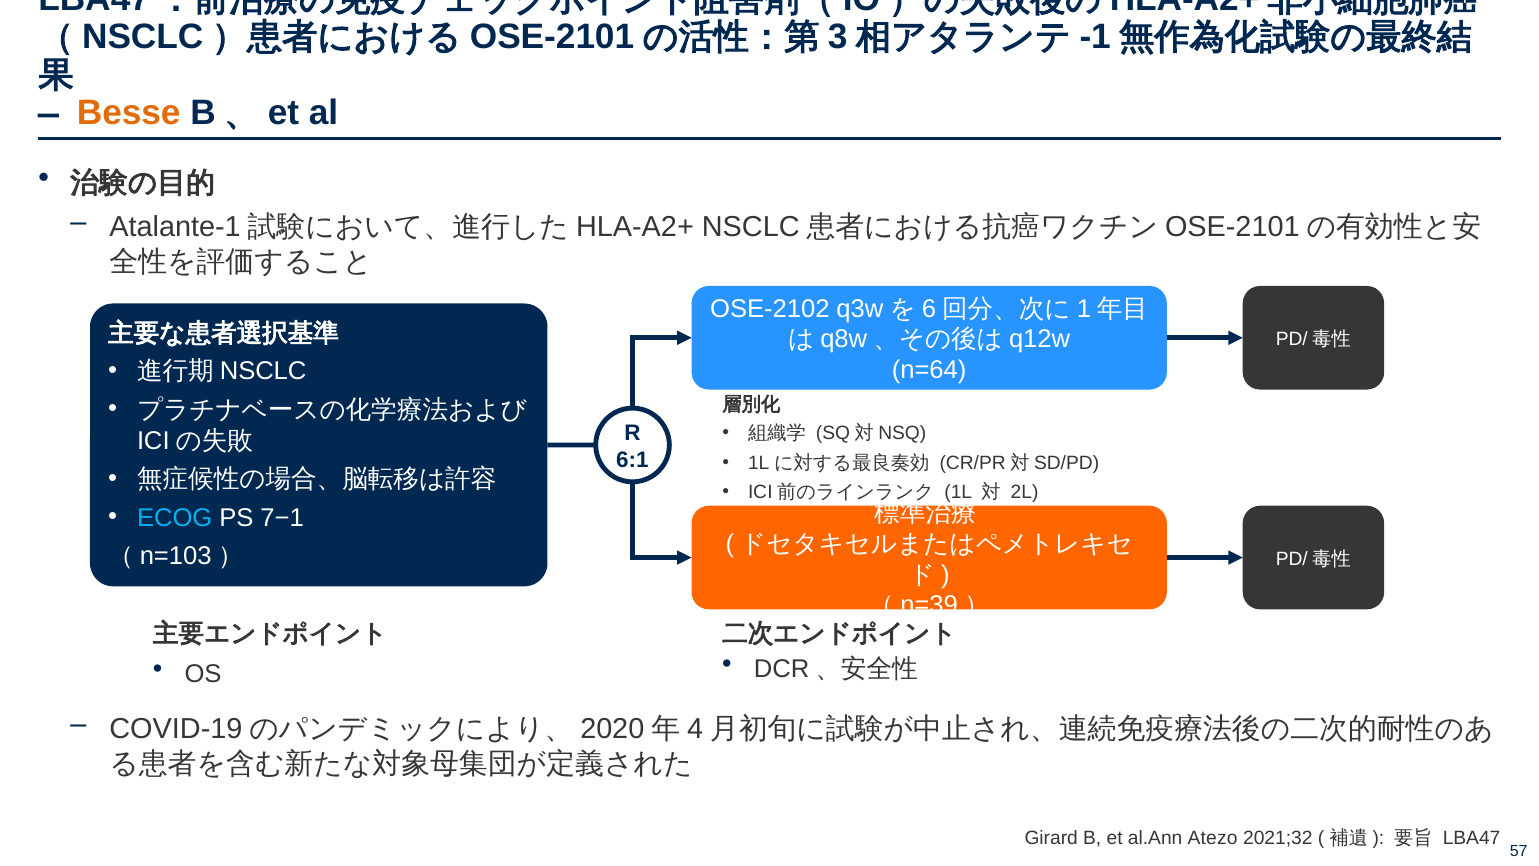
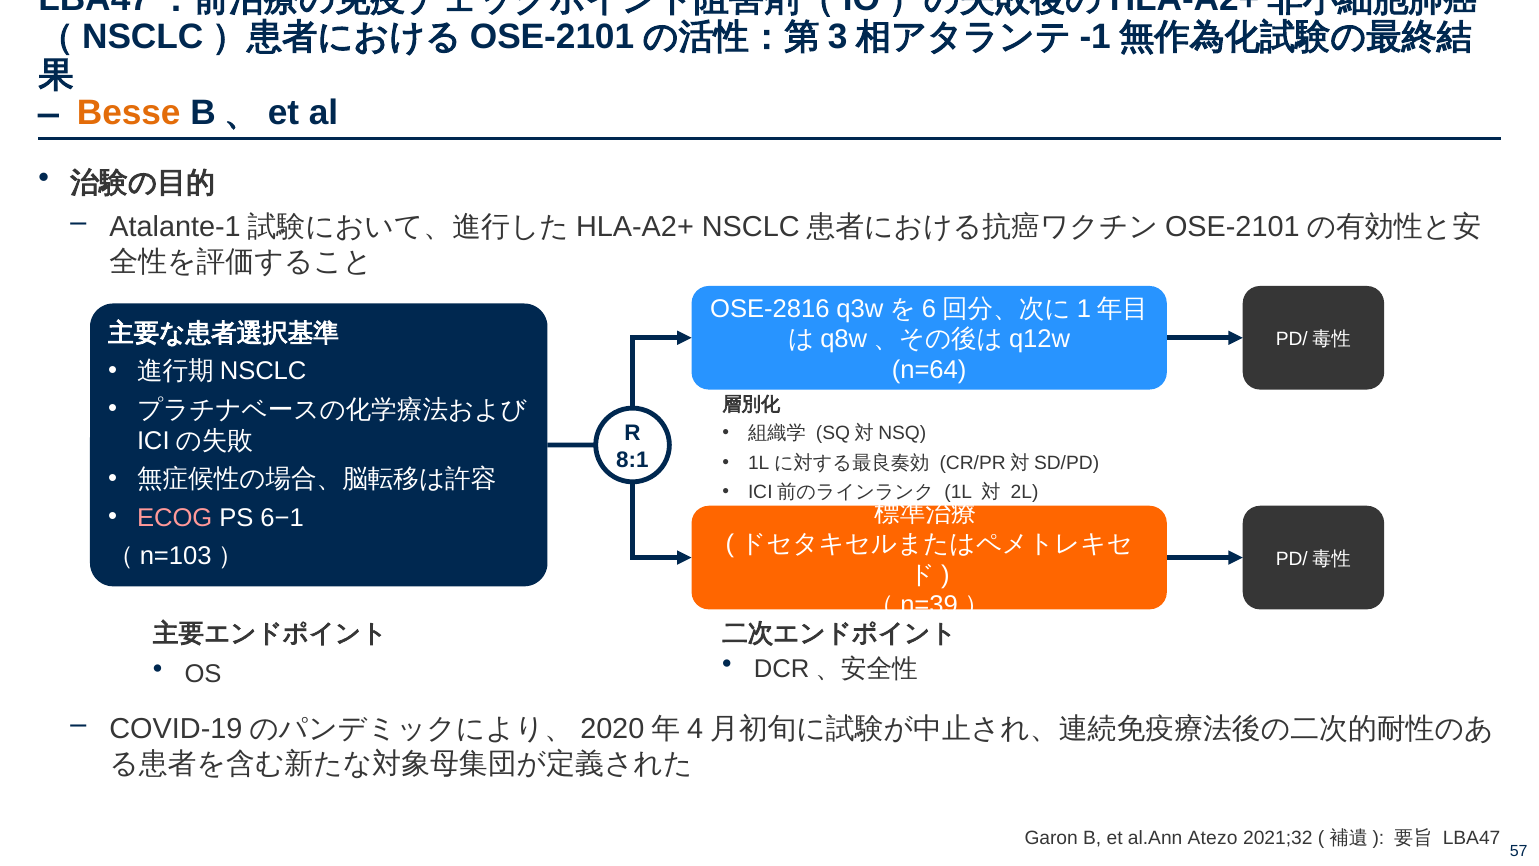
OSE-2102: OSE-2102 -> OSE-2816 (770, 309)
6:1: 6:1 -> 8:1 (632, 460)
ECOG colour: light blue -> pink (175, 517)
7−1: 7−1 -> 6−1 (282, 517)
Girard: Girard -> Garon (1051, 838)
